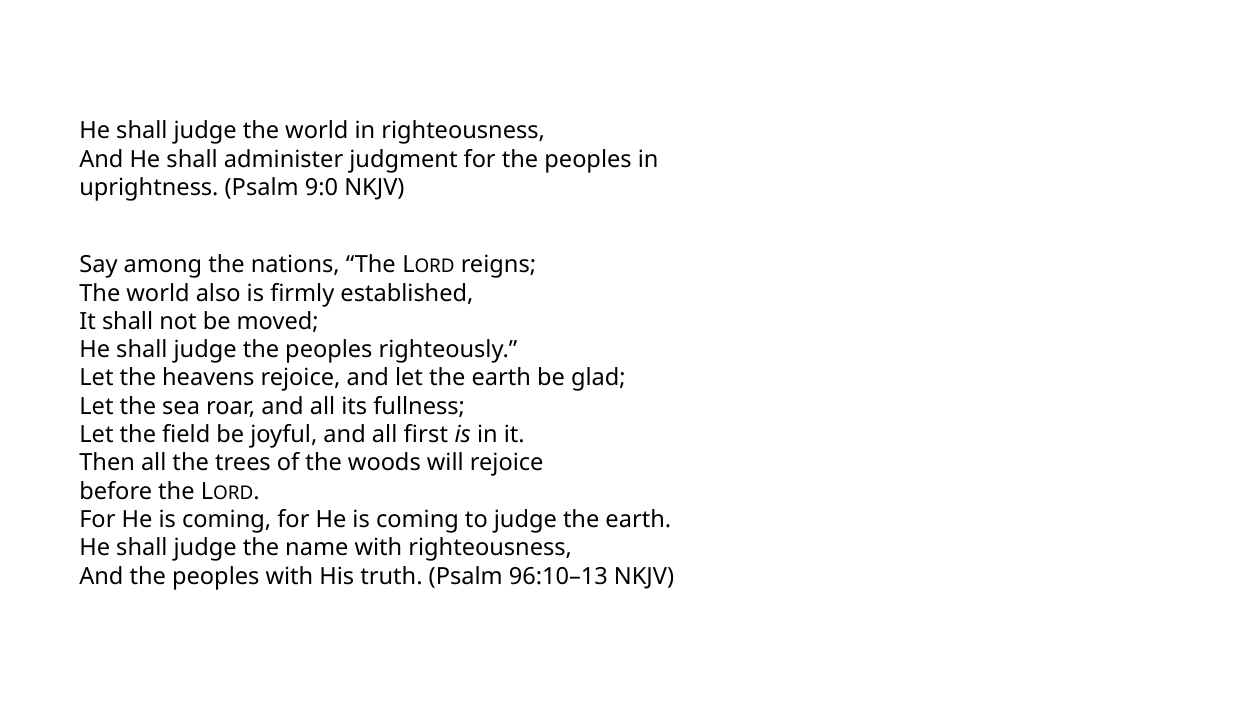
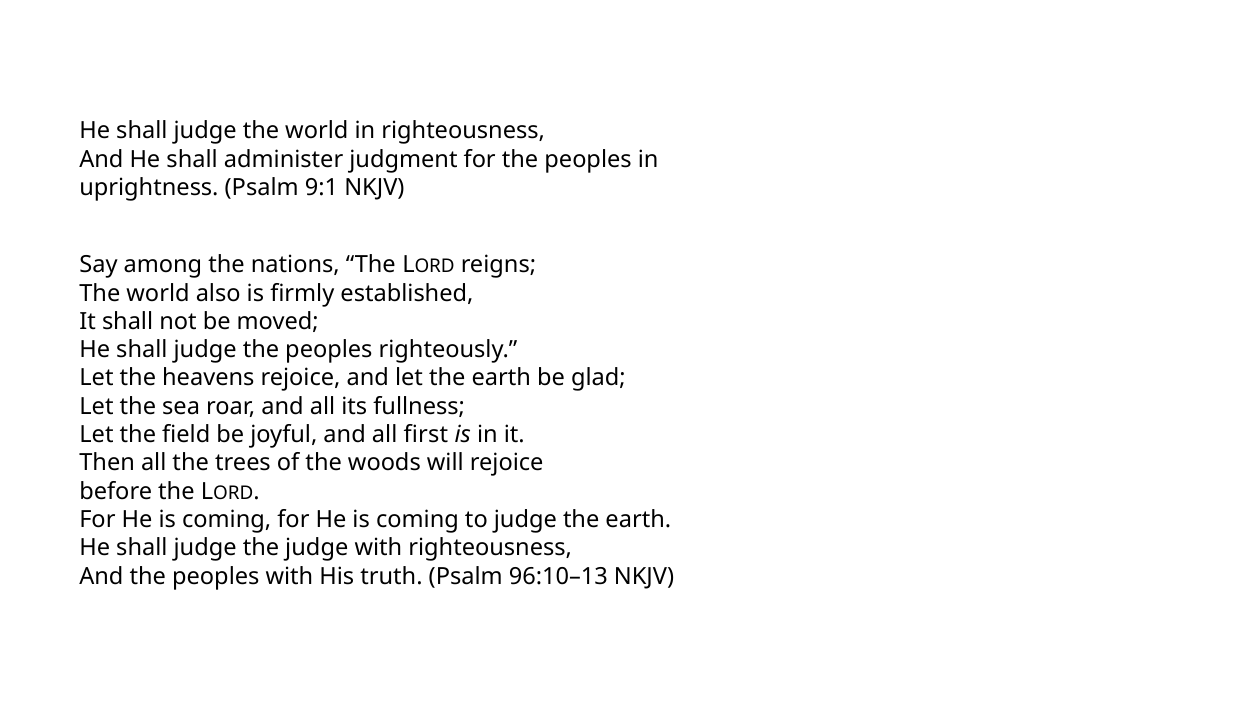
9:0: 9:0 -> 9:1 (322, 188)
the name: name -> judge (317, 548)
